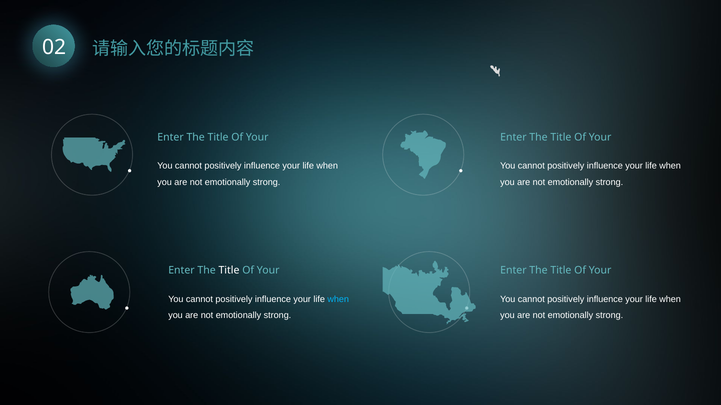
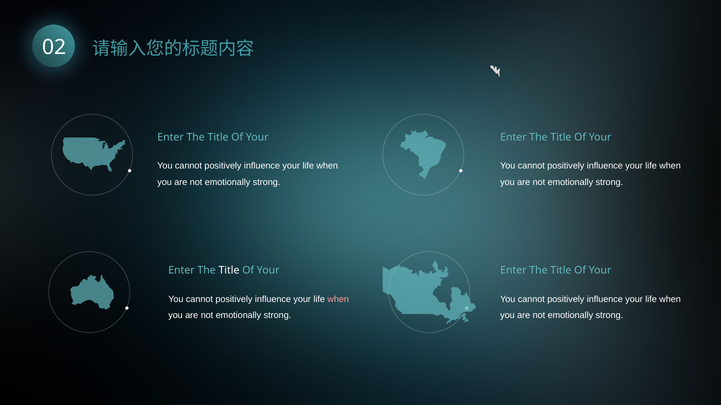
when colour: light blue -> pink (338, 300)
